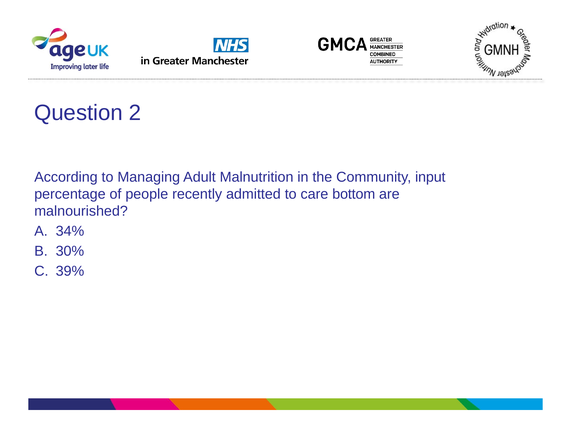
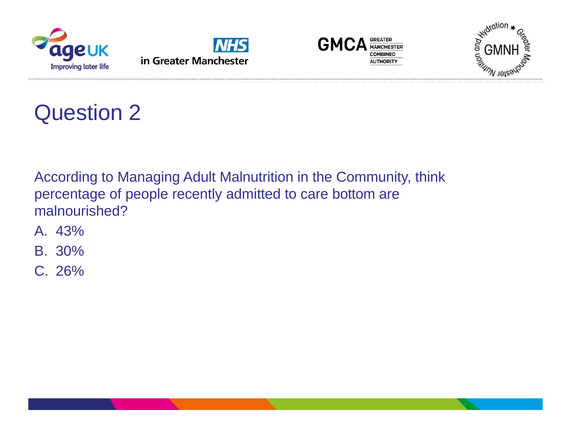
input: input -> think (430, 177)
34%: 34% -> 43% (70, 231)
39%: 39% -> 26% (70, 271)
